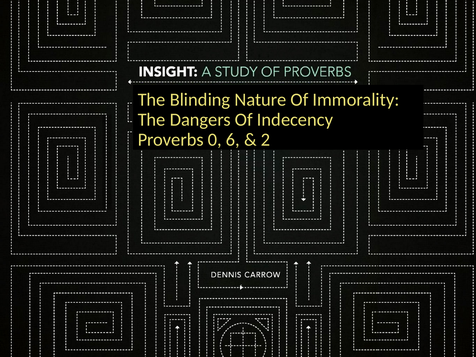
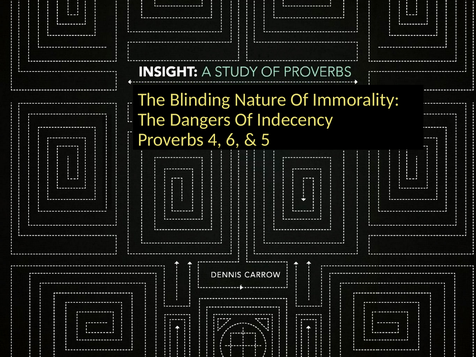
0: 0 -> 4 (215, 140)
2: 2 -> 5 (266, 140)
